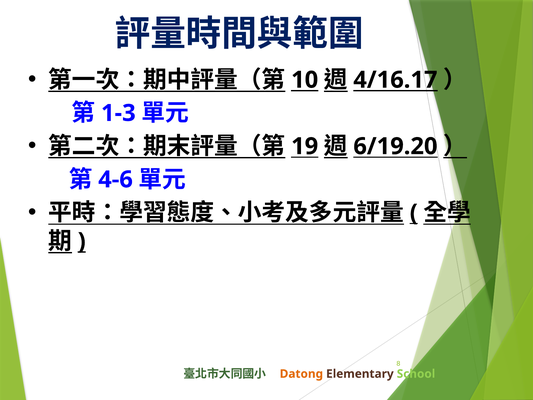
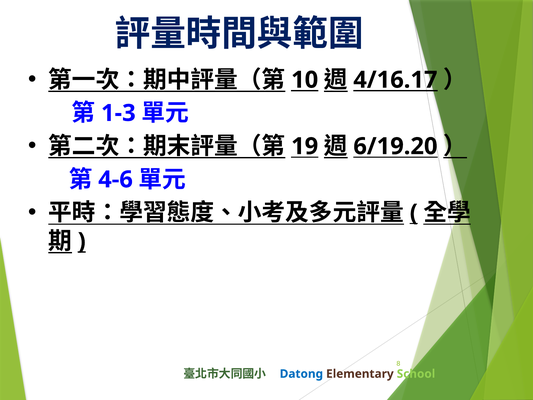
Datong colour: orange -> blue (301, 374)
